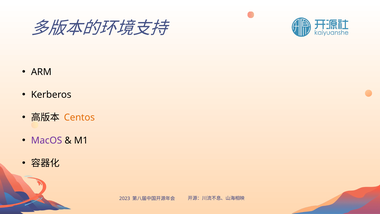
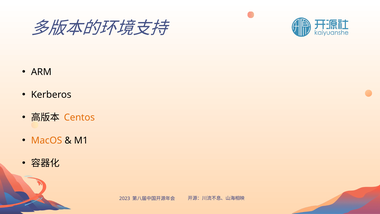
MacOS colour: purple -> orange (47, 140)
